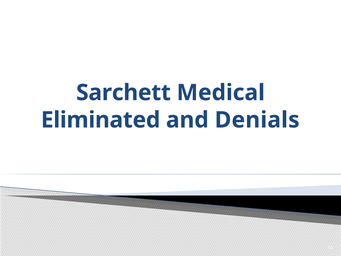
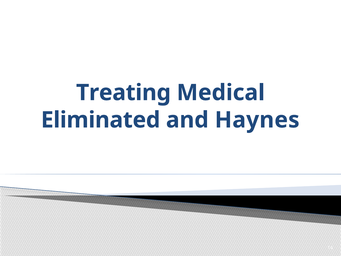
Sarchett: Sarchett -> Treating (123, 93)
Denials: Denials -> Haynes (257, 120)
